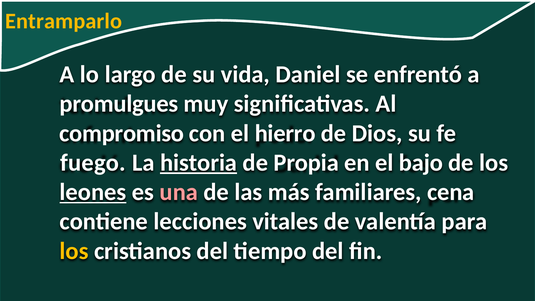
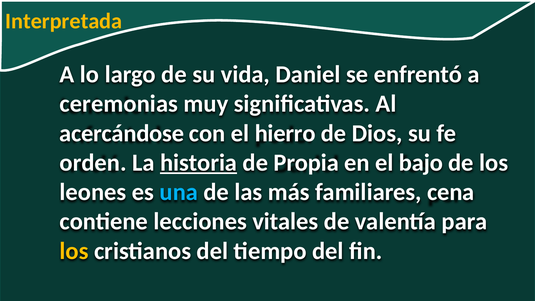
Entramparlo: Entramparlo -> Interpretada (64, 21)
promulgues: promulgues -> ceremonias (119, 104)
compromiso: compromiso -> acercándose (122, 133)
fuego: fuego -> orden (93, 163)
leones underline: present -> none (93, 192)
una colour: pink -> light blue (179, 192)
